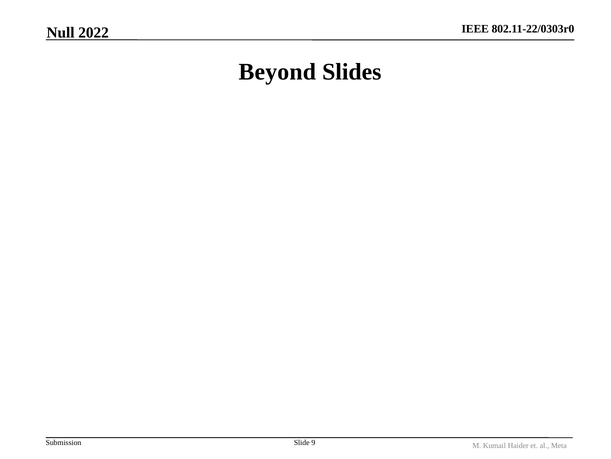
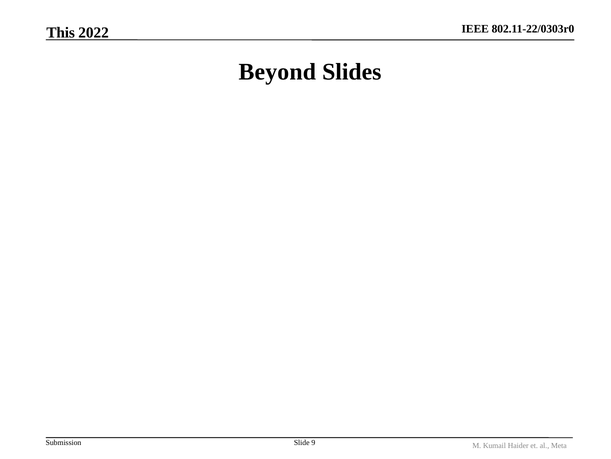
Null: Null -> This (61, 32)
